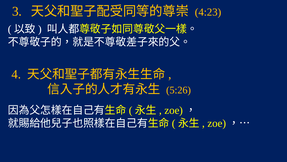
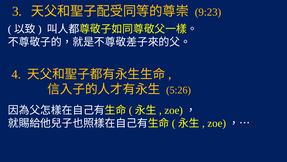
4:23: 4:23 -> 9:23 (208, 12)
